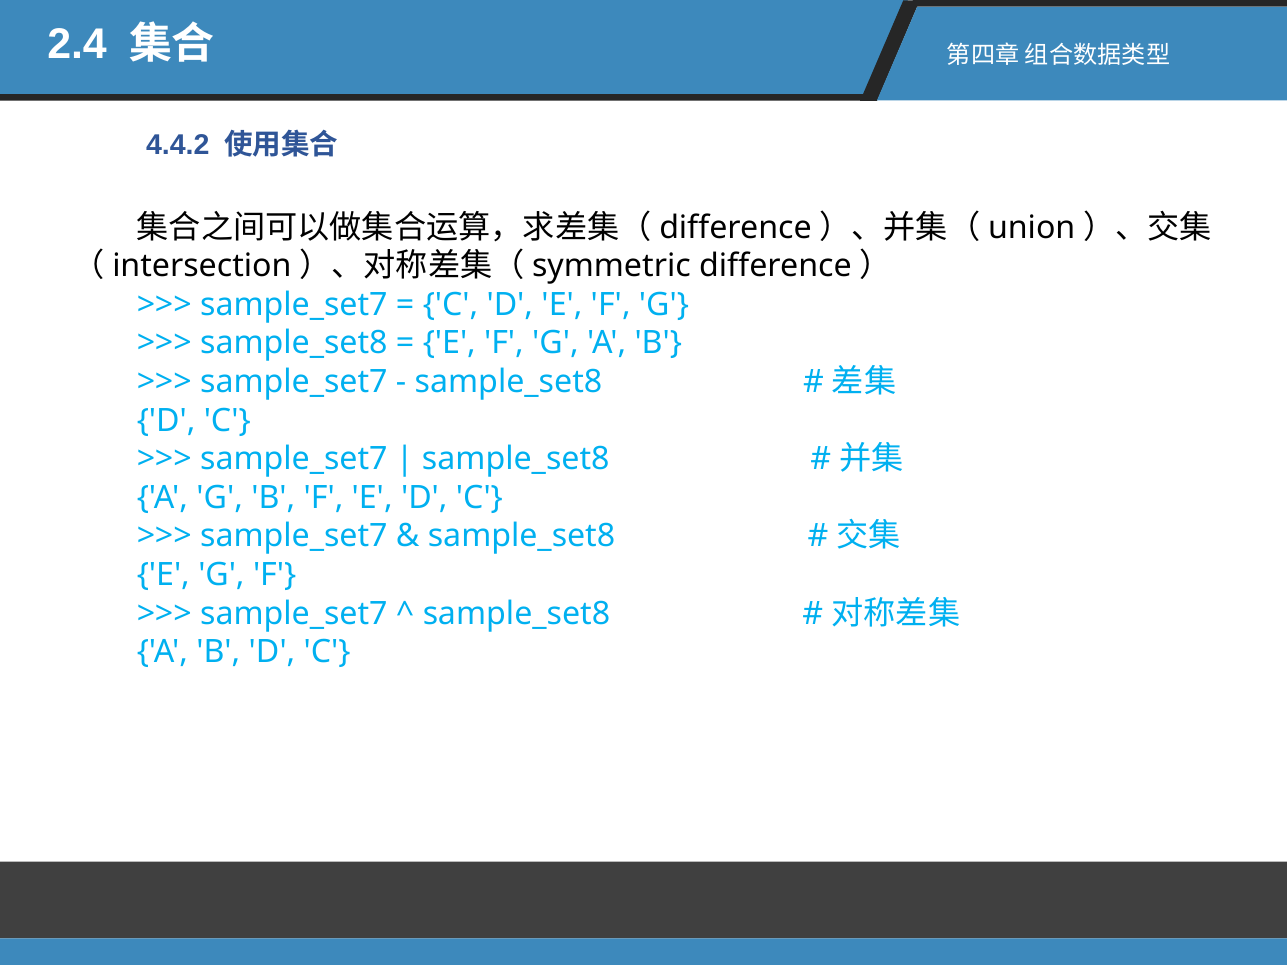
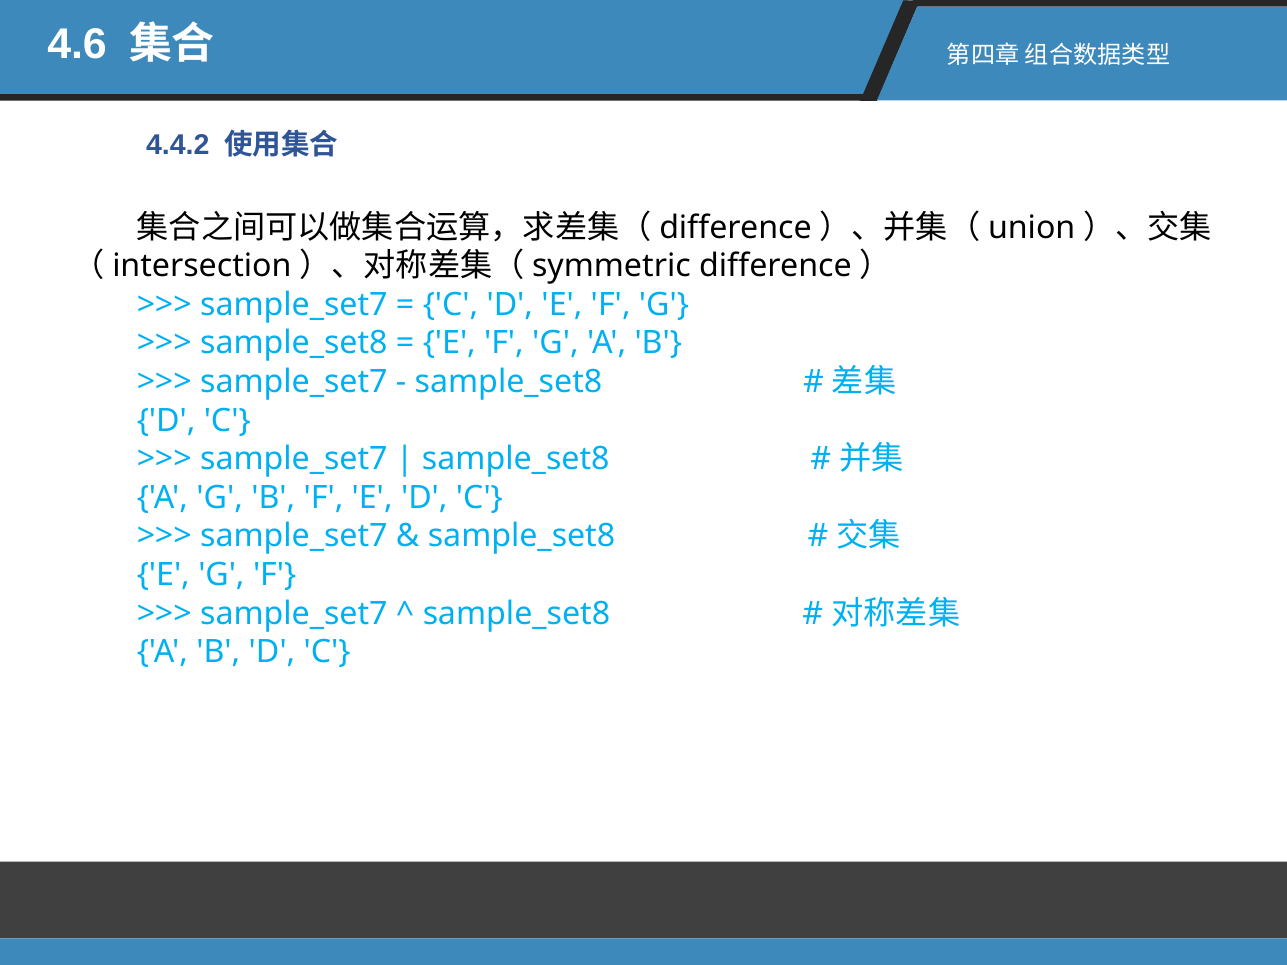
2.4: 2.4 -> 4.6 (77, 44)
